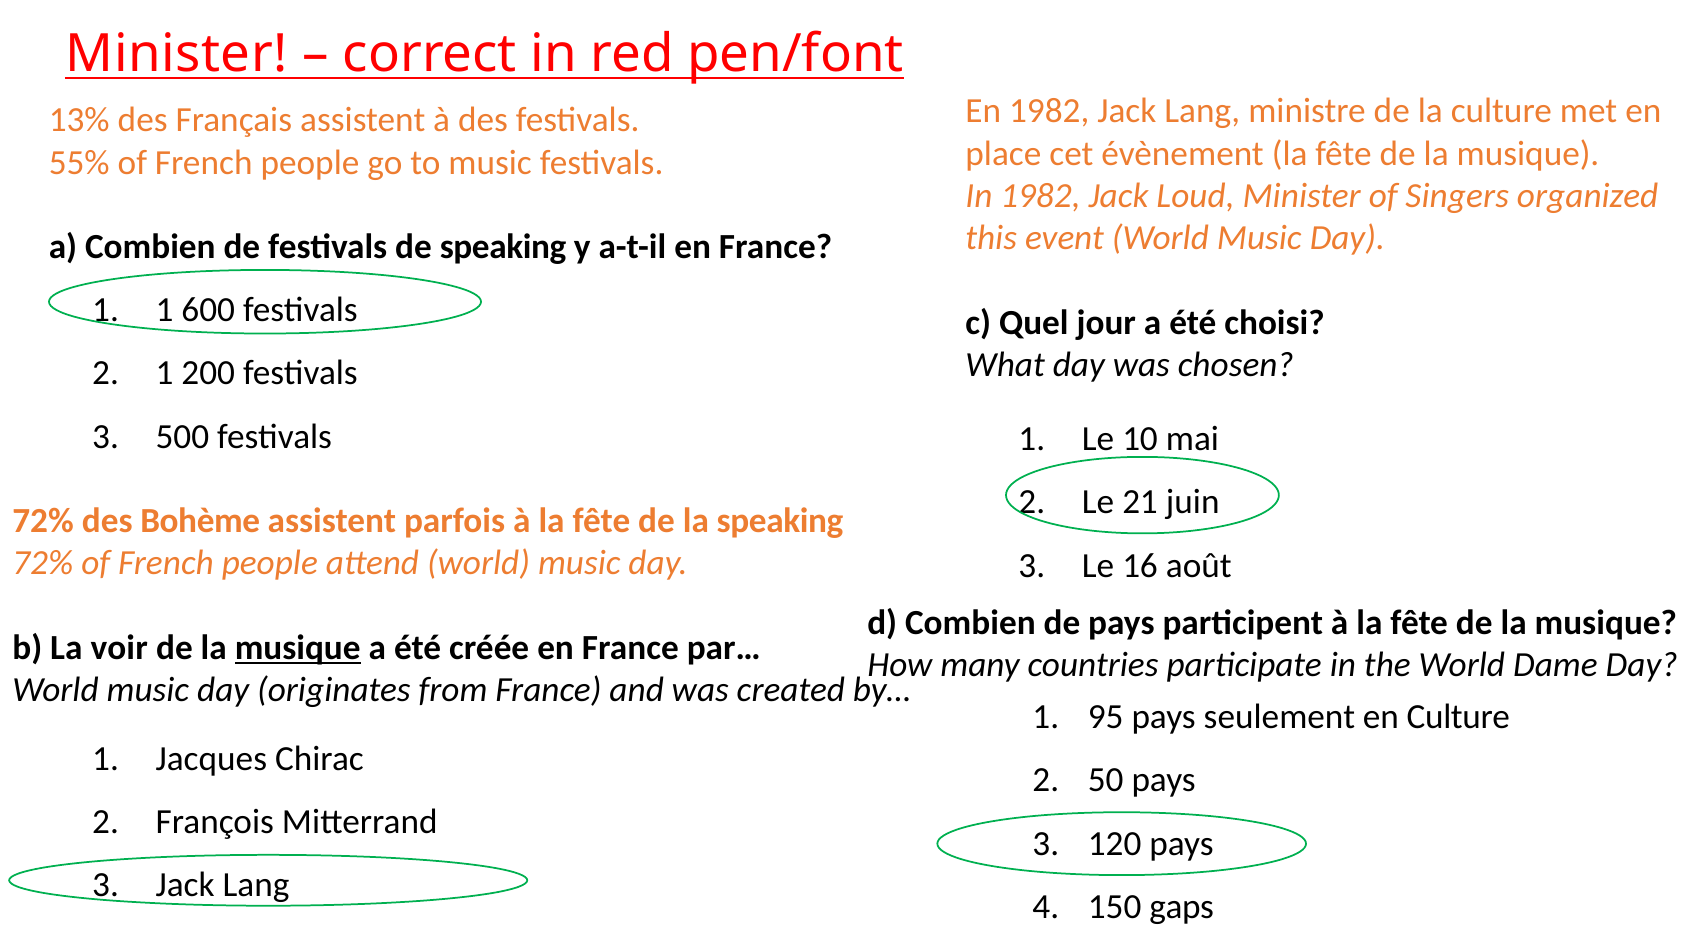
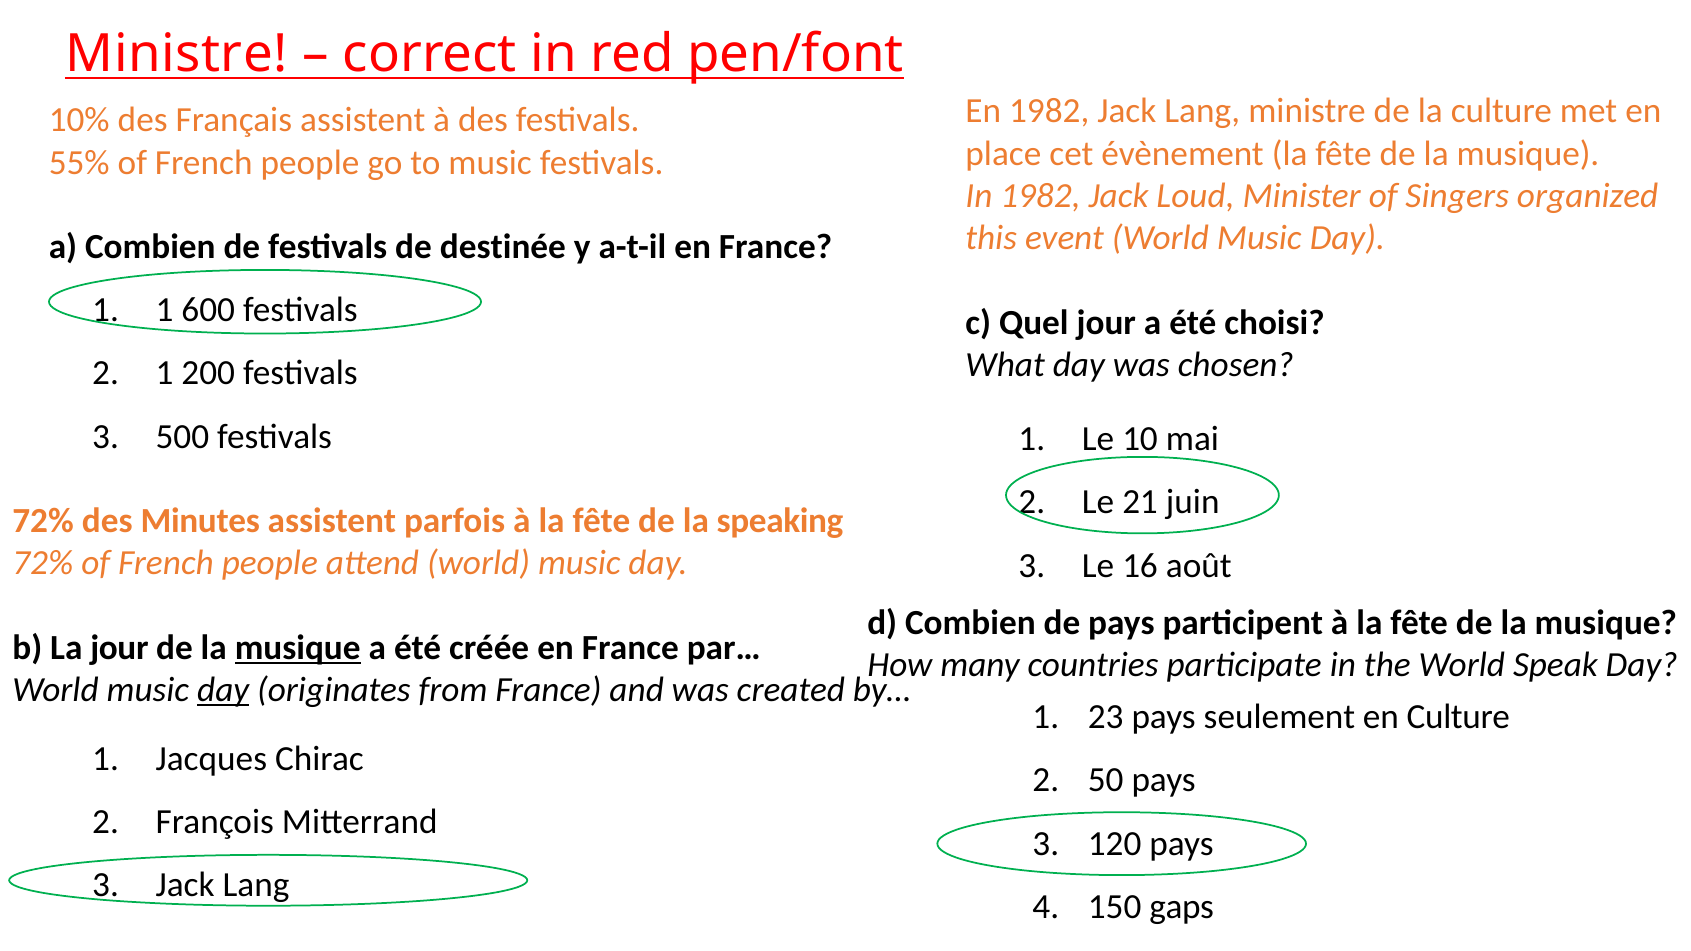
Minister: Minister -> Ministre (177, 54)
13%: 13% -> 10% (79, 120)
de speaking: speaking -> destinée (503, 247)
Bohème: Bohème -> Minutes (200, 521)
La voir: voir -> jour (119, 648)
Dame: Dame -> Speak (1555, 665)
day underline: none -> present (223, 690)
95: 95 -> 23 (1106, 717)
